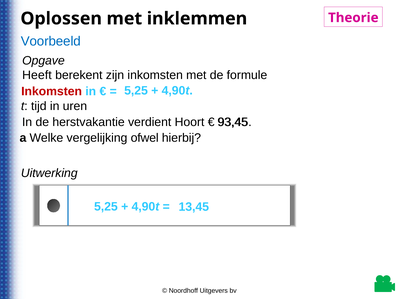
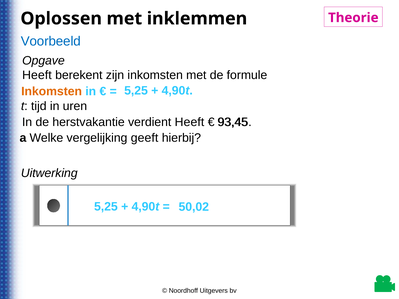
Inkomsten colour: red -> orange (52, 91)
verdient Hoort: Hoort -> Heeft (189, 122)
ofwel: ofwel -> geeft (145, 138)
13,45: 13,45 -> 50,02 (194, 207)
